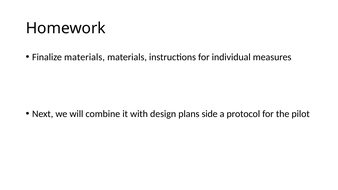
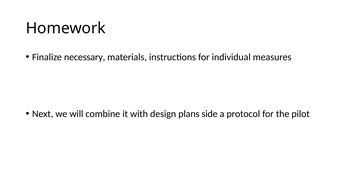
Finalize materials: materials -> necessary (85, 57)
